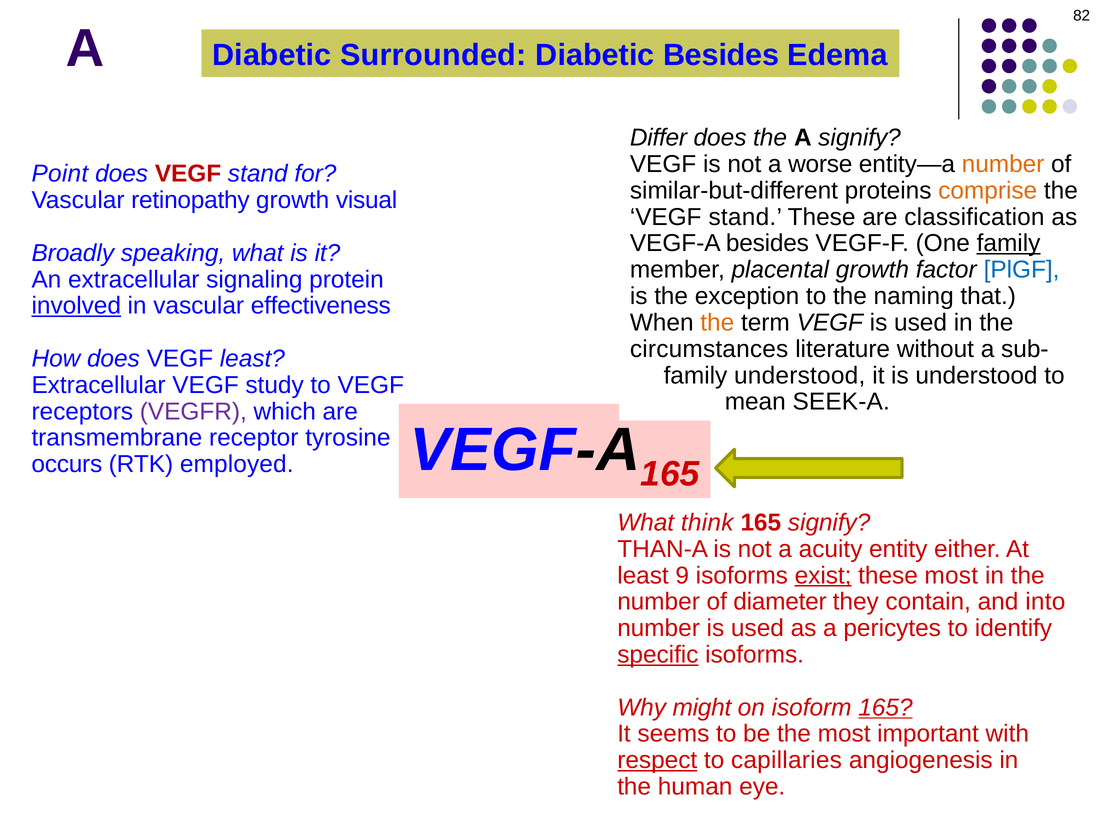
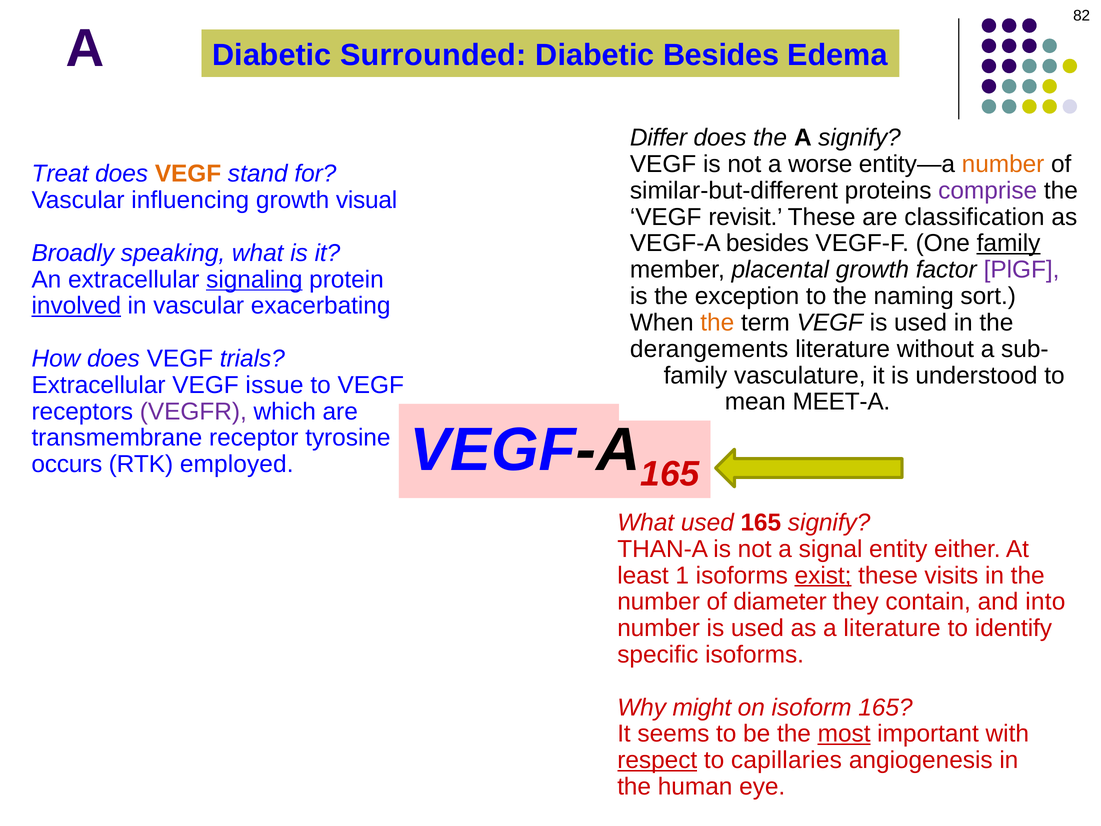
Point: Point -> Treat (60, 174)
VEGF colour: red -> orange (188, 174)
comprise colour: orange -> purple (988, 191)
retinopathy: retinopathy -> influencing (190, 200)
stand: stand -> revisit (745, 217)
PlGF colour: blue -> purple (1022, 270)
signaling underline: none -> present (254, 279)
that: that -> sort (988, 296)
effectiveness: effectiveness -> exacerbating (321, 306)
circumstances: circumstances -> derangements (709, 349)
VEGF least: least -> trials (252, 359)
family understood: understood -> vasculature (800, 375)
study: study -> issue (274, 385)
SEEK-A: SEEK-A -> MEET-A (841, 402)
What think: think -> used (707, 522)
acuity: acuity -> signal (831, 549)
9: 9 -> 1 (682, 575)
these most: most -> visits (951, 575)
a pericytes: pericytes -> literature (892, 628)
specific underline: present -> none (658, 654)
165 underline: present -> none (885, 707)
most underline: none -> present (844, 734)
